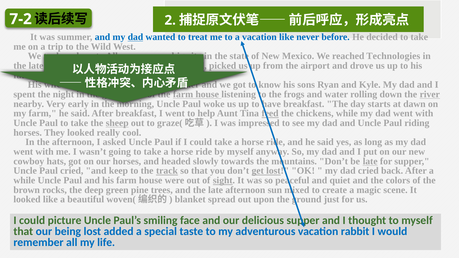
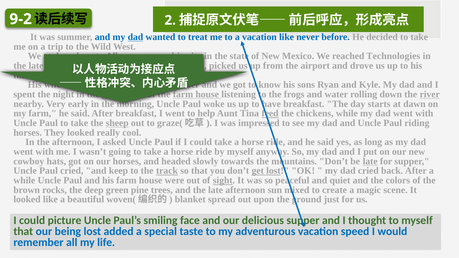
7-2: 7-2 -> 9-2 (21, 19)
rabbit: rabbit -> speed (355, 231)
